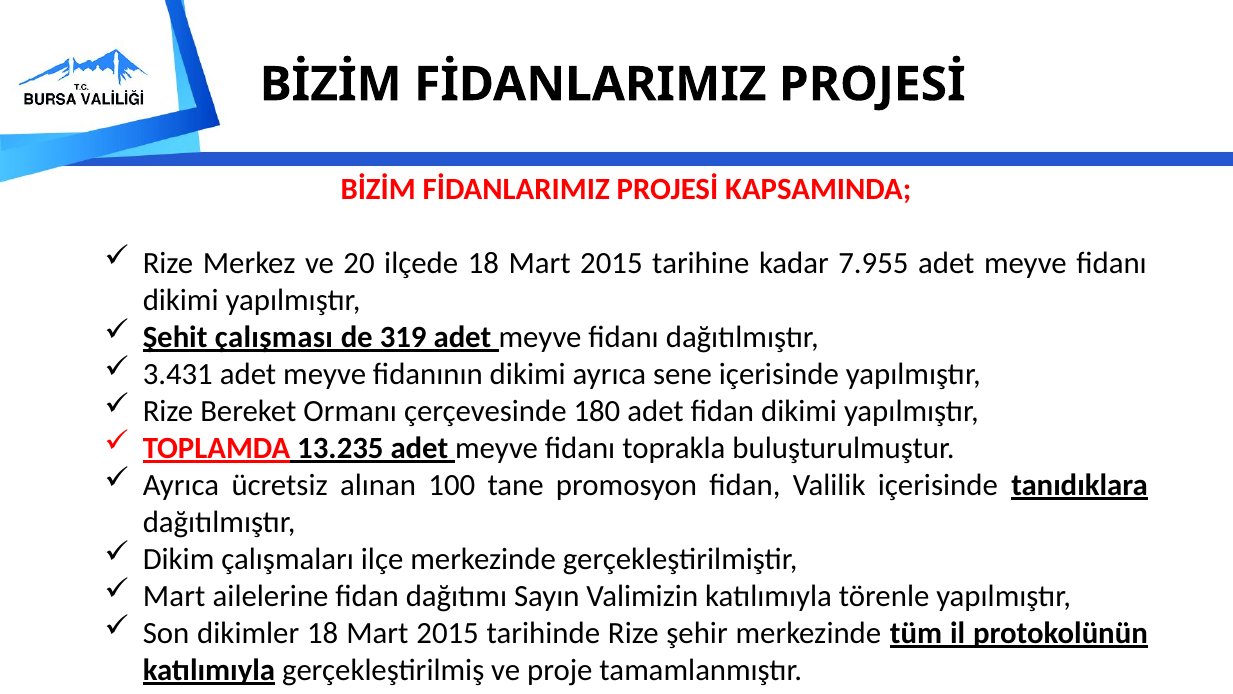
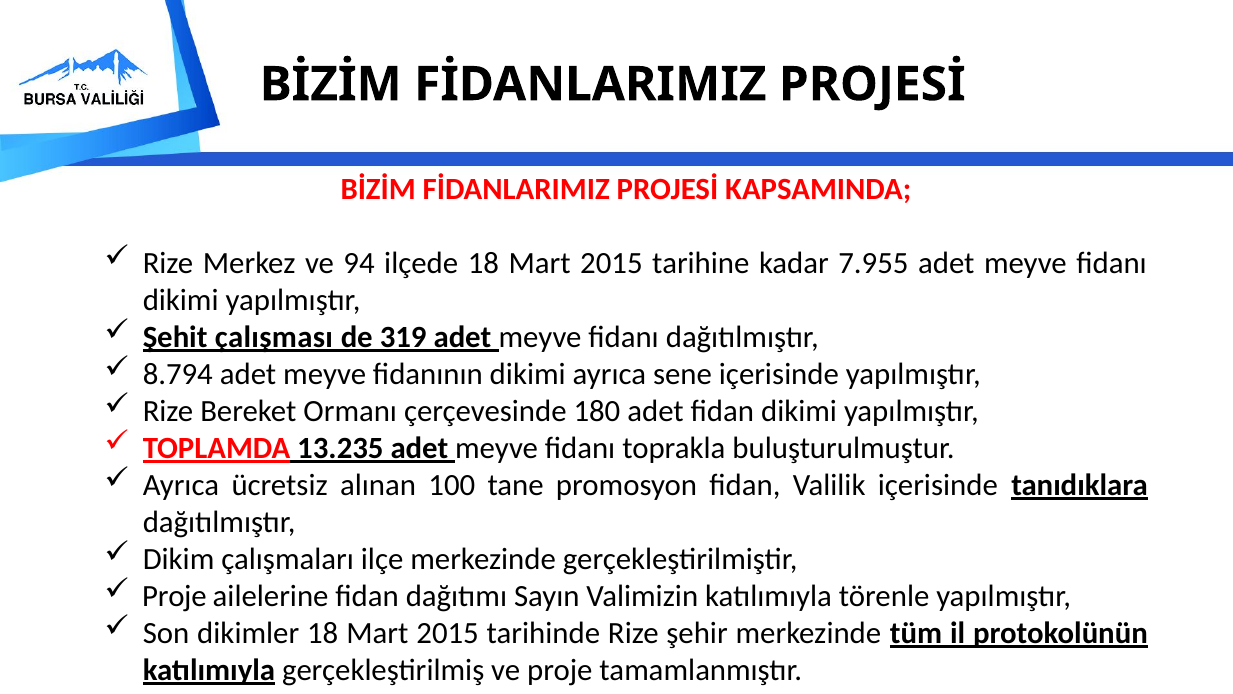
20: 20 -> 94 (359, 263)
3.431: 3.431 -> 8.794 (178, 374)
Mart: Mart -> Proje (174, 596)
